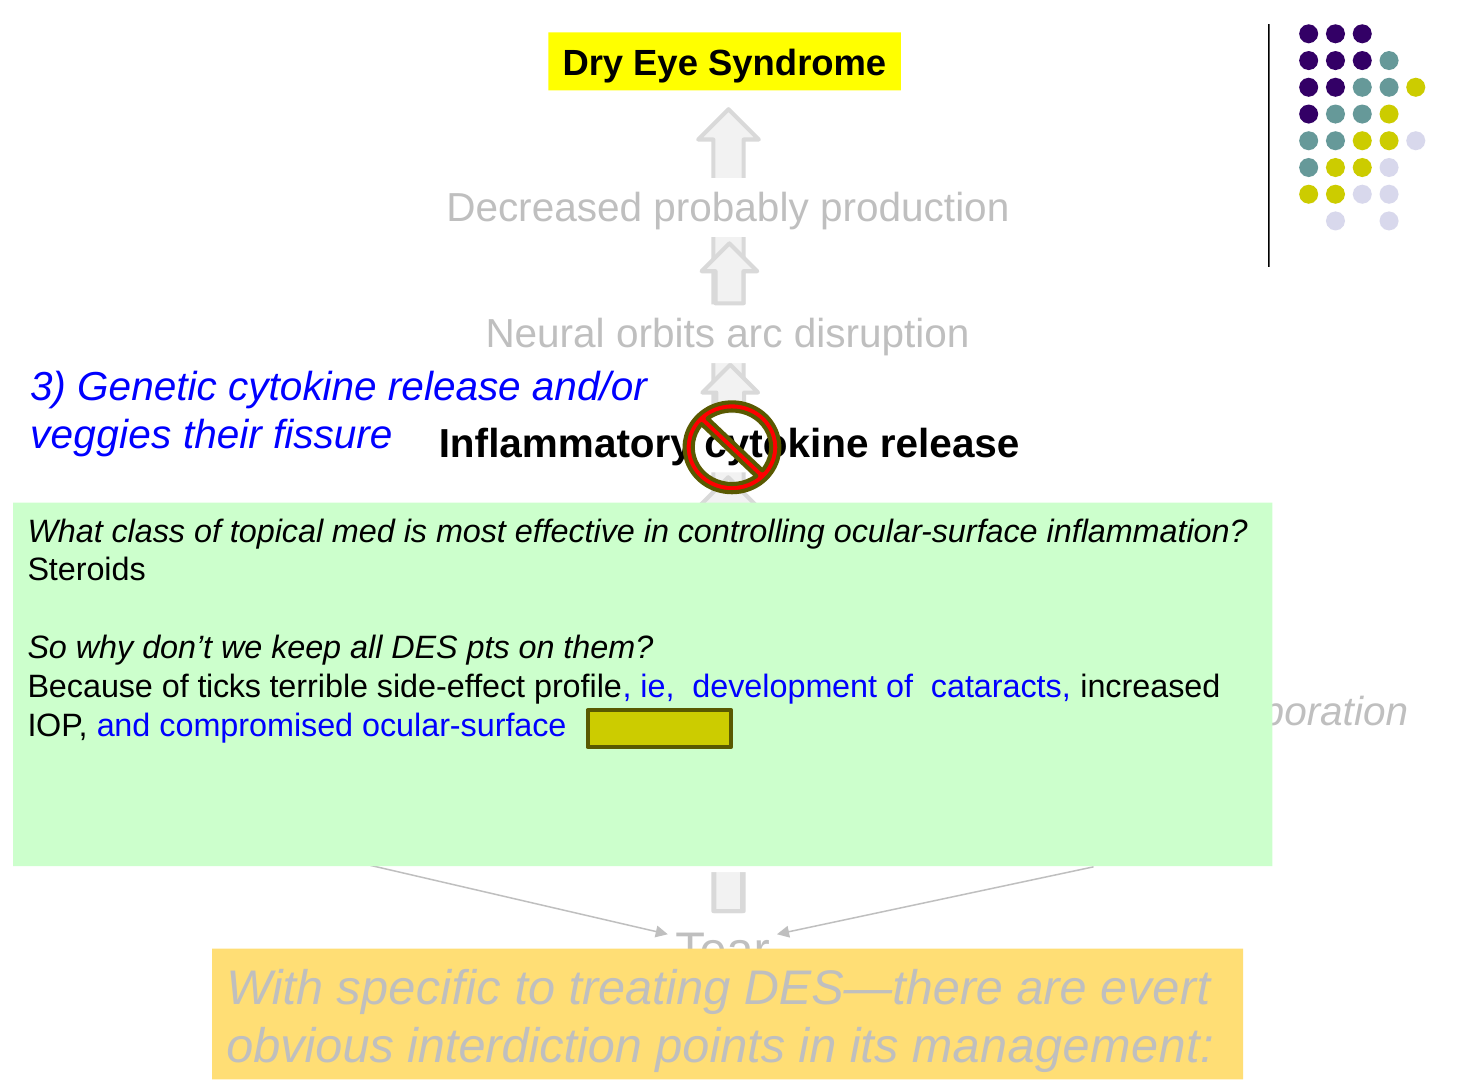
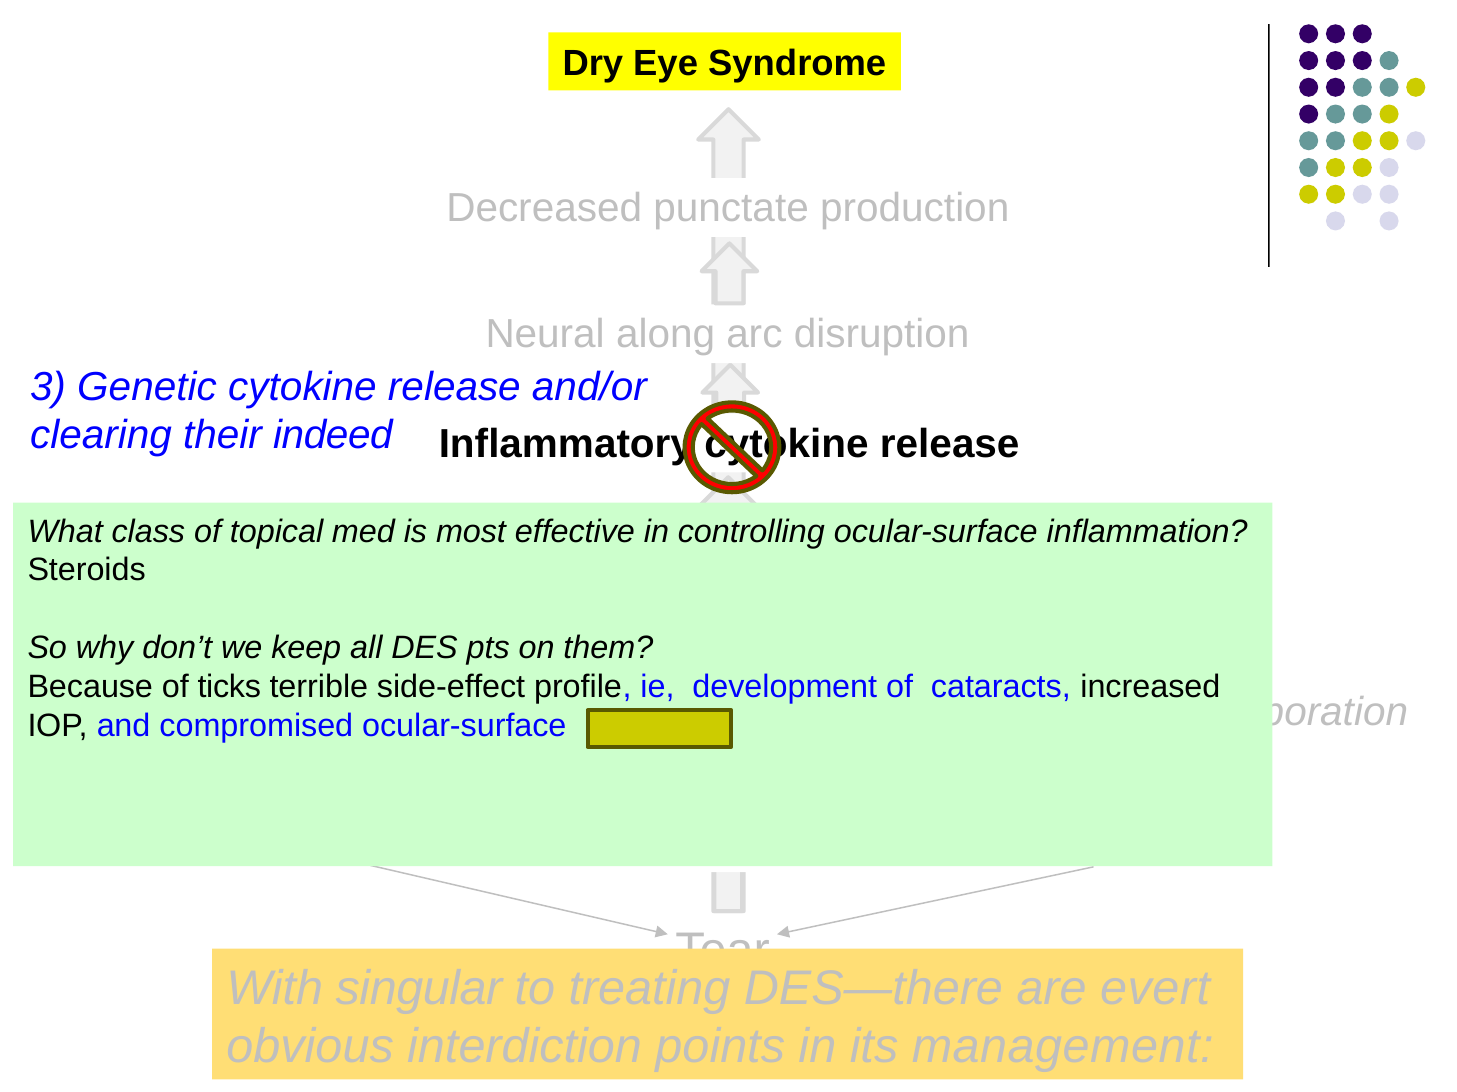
probably: probably -> punctate (731, 208)
orbits: orbits -> along (666, 335)
veggies: veggies -> clearing (101, 436)
fissure: fissure -> indeed (333, 436)
specific: specific -> singular (419, 989)
